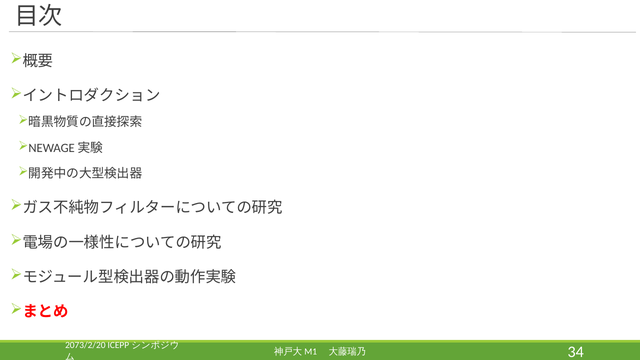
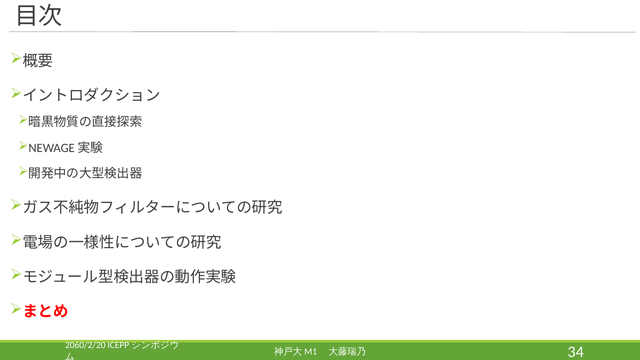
2073/2/20: 2073/2/20 -> 2060/2/20 (85, 345)
